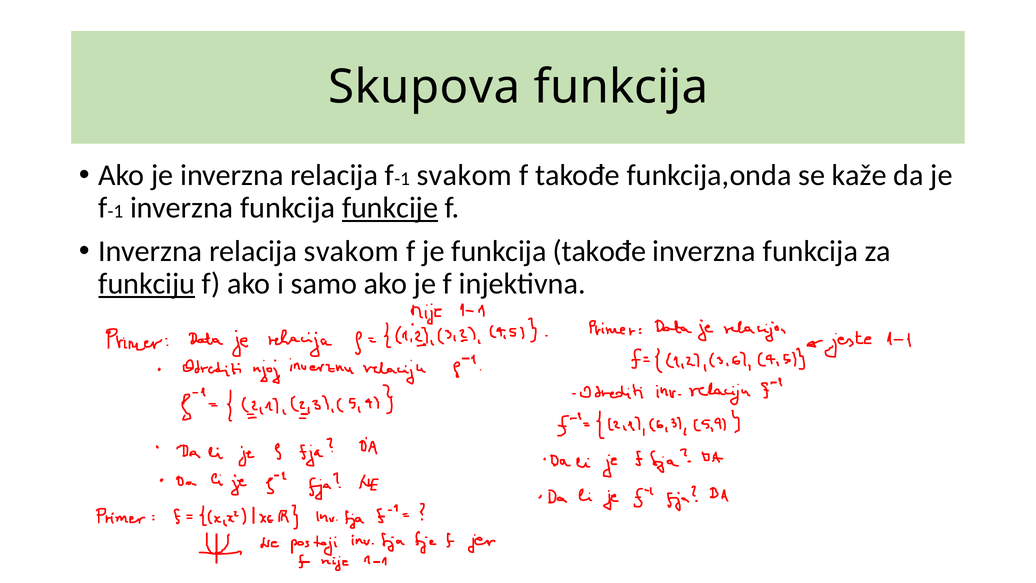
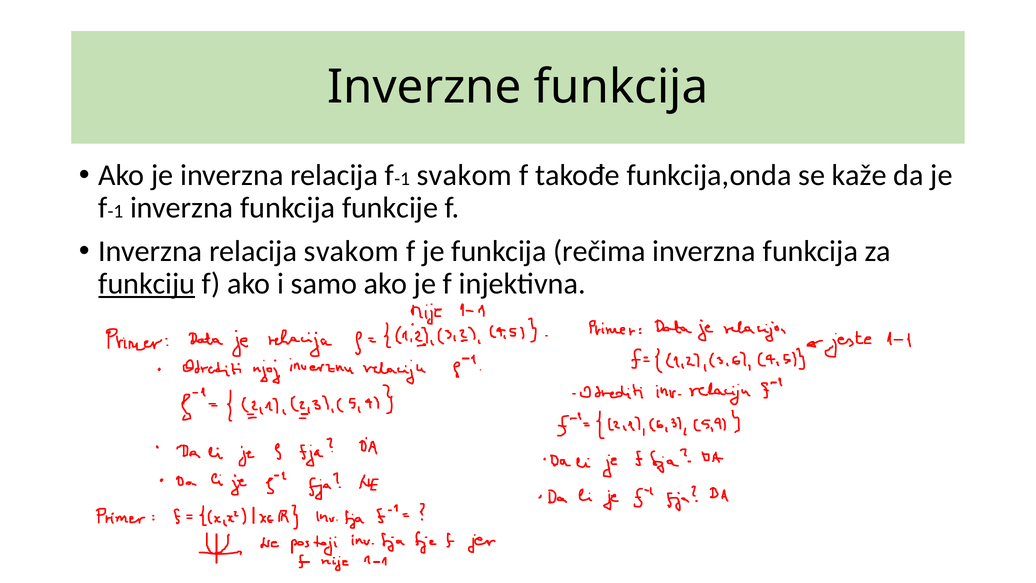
Skupova: Skupova -> Inverzne (424, 87)
funkcije underline: present -> none (390, 208)
funkcija takođe: takođe -> rečima (599, 251)
